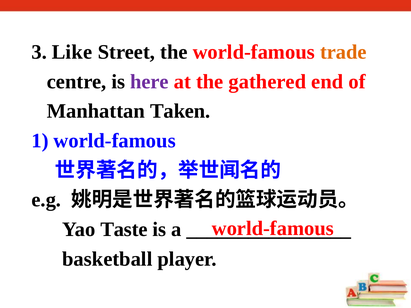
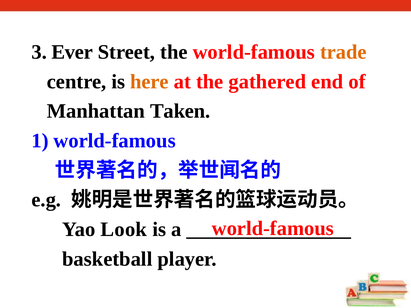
Like: Like -> Ever (72, 52)
here colour: purple -> orange (150, 82)
Taste: Taste -> Look (124, 230)
